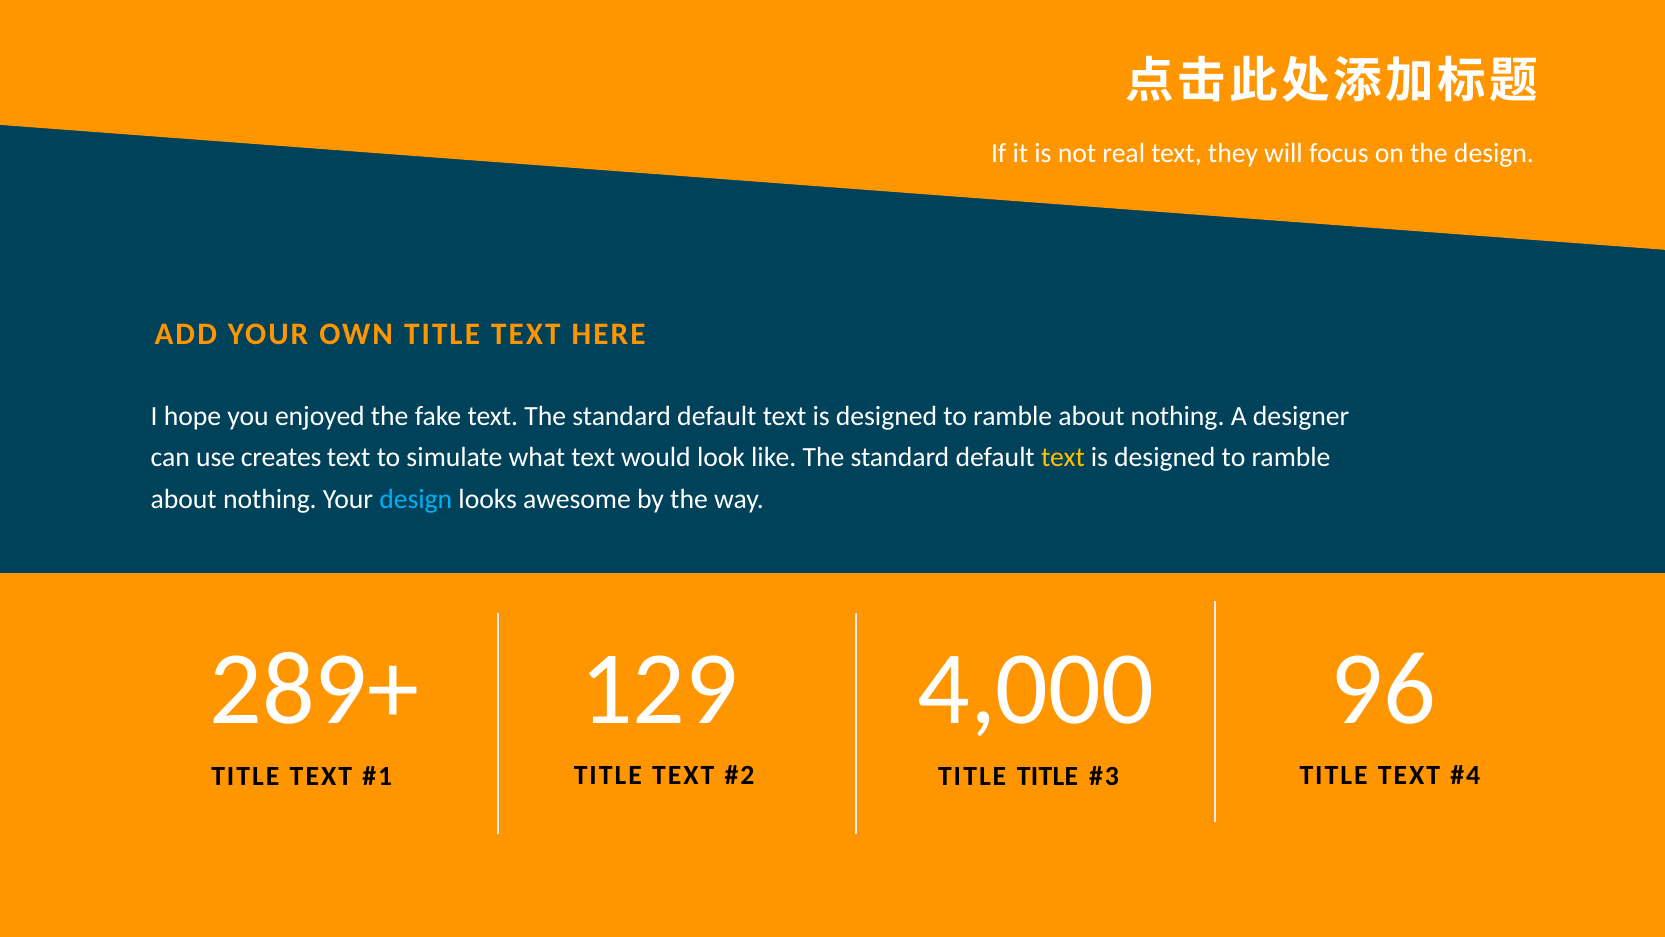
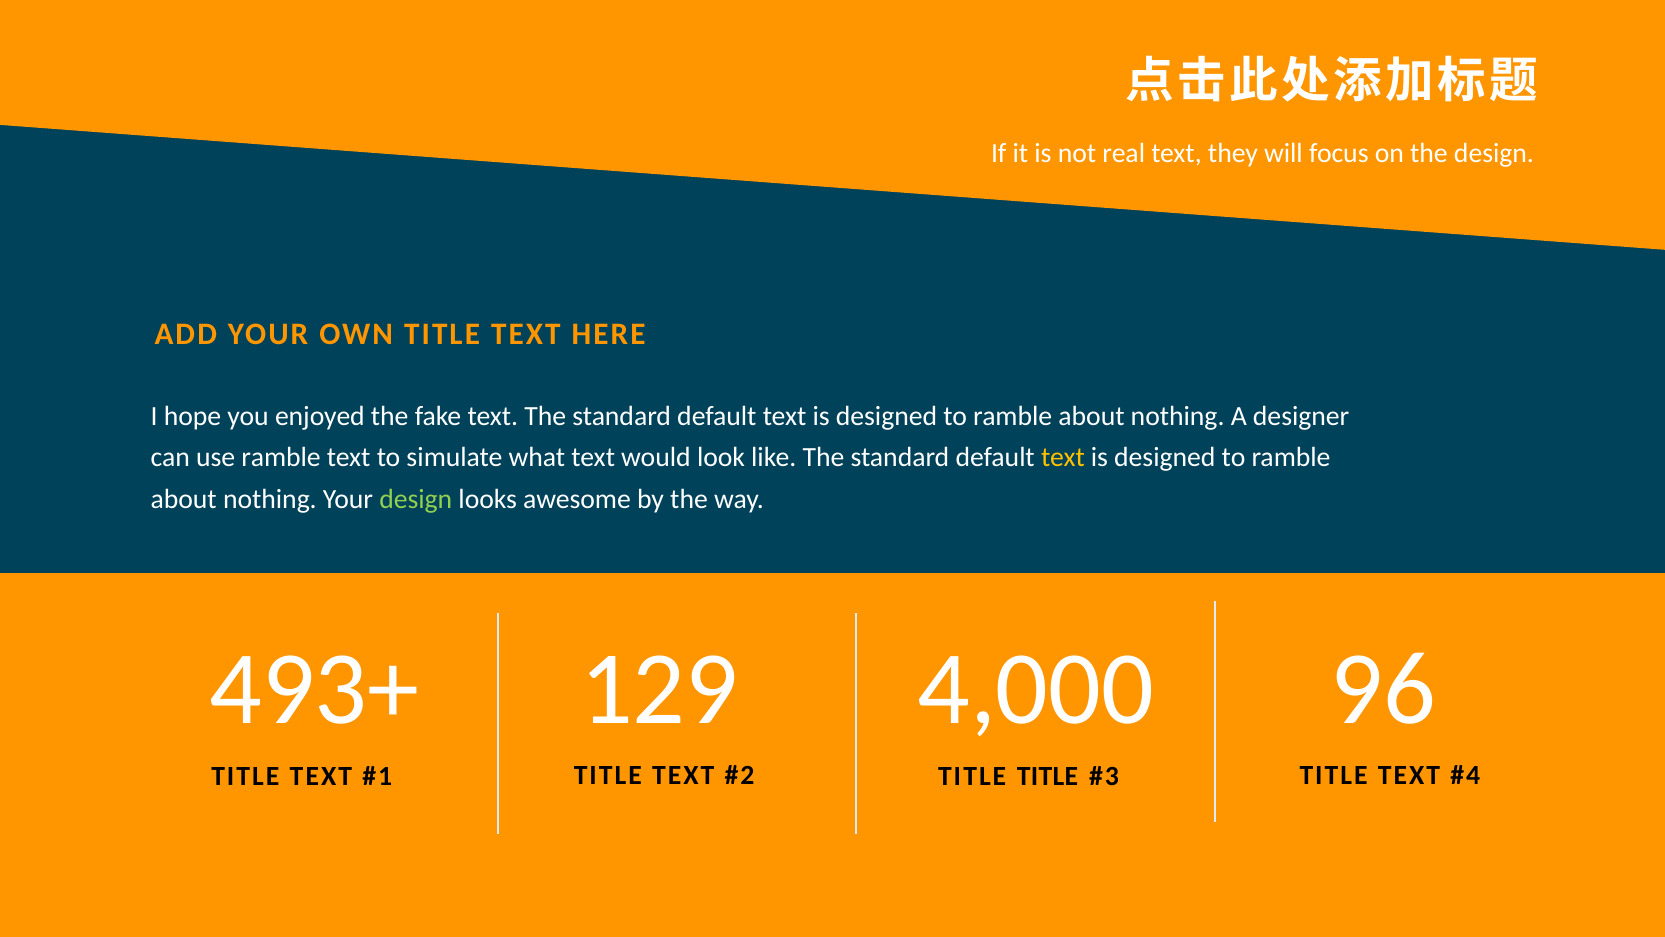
use creates: creates -> ramble (281, 457)
design colour: light blue -> light green (416, 499)
289+: 289+ -> 493+ (314, 689)
